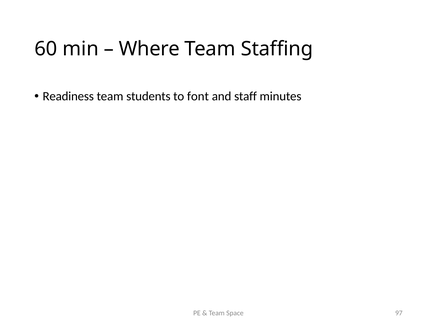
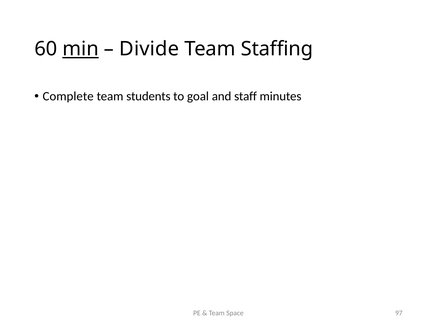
min underline: none -> present (81, 49)
Where: Where -> Divide (149, 49)
Readiness: Readiness -> Complete (68, 96)
font: font -> goal (198, 96)
